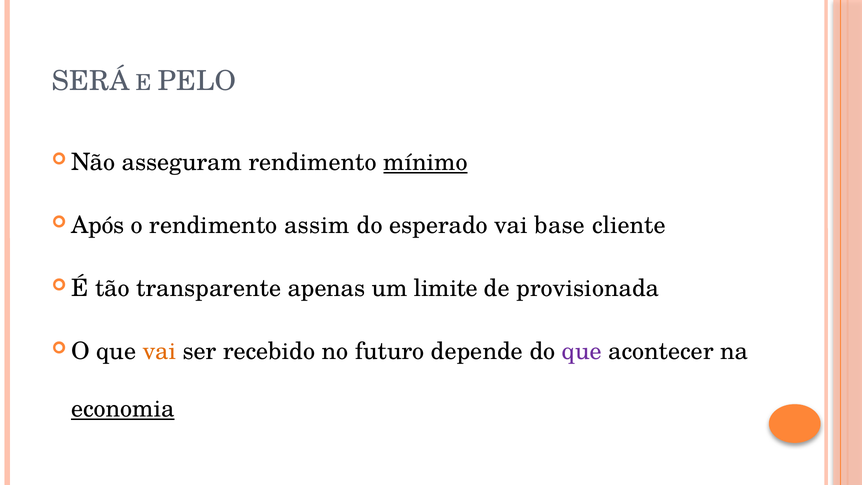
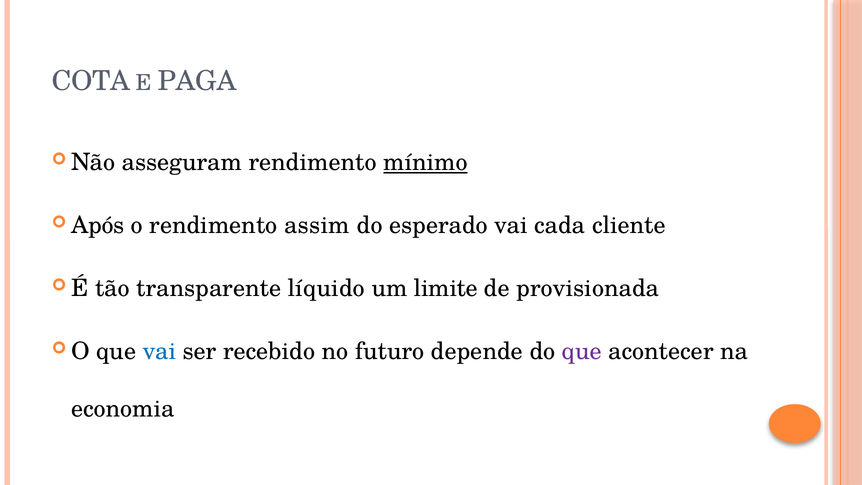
SERÁ: SERÁ -> COTA (91, 81)
PELO: PELO -> PAGA (197, 81)
base: base -> cada (560, 225)
apenas: apenas -> líquido (326, 288)
vai colour: orange -> blue (159, 351)
economia underline: present -> none (123, 409)
